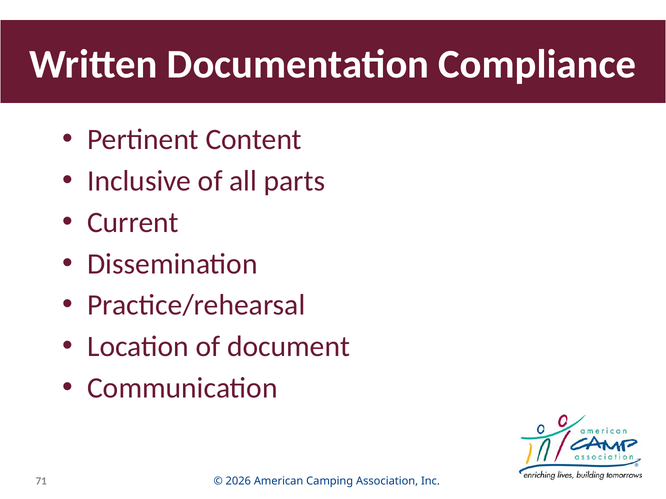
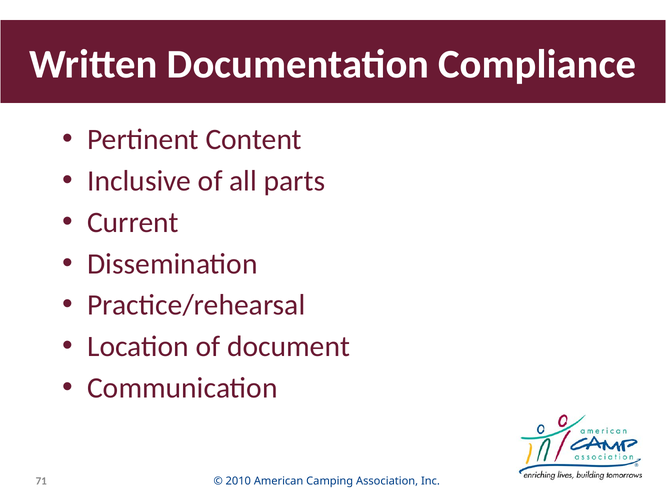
2026: 2026 -> 2010 (238, 482)
